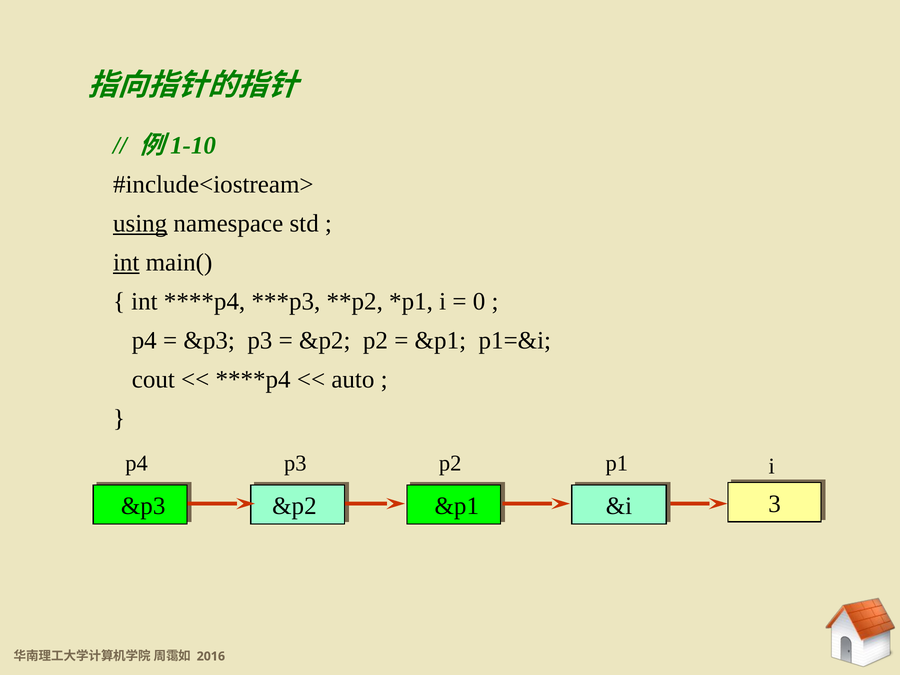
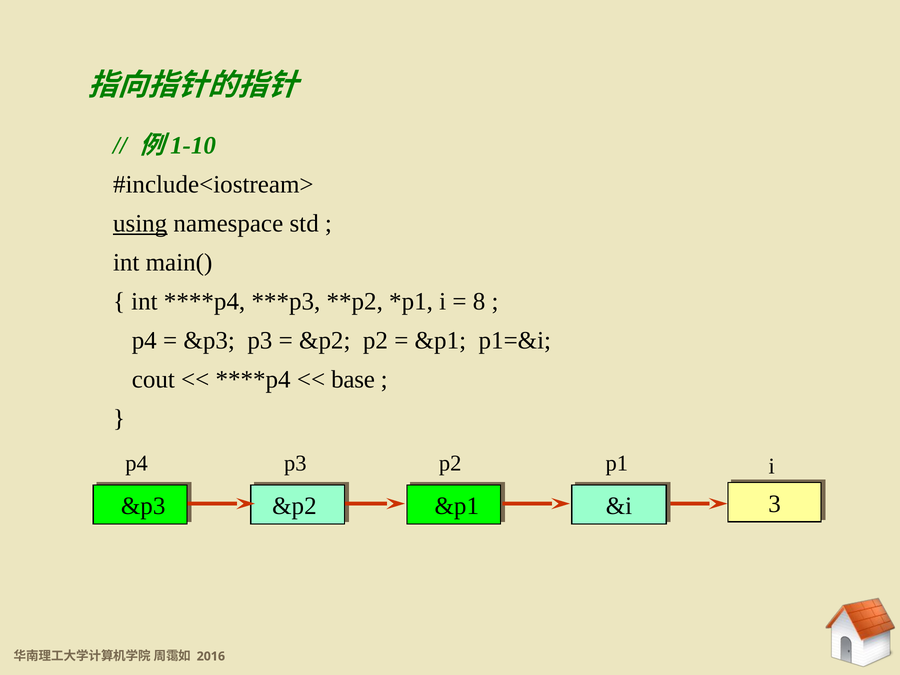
int underline: present -> none (126, 263)
0: 0 -> 8 (479, 302)
auto: auto -> base (353, 380)
